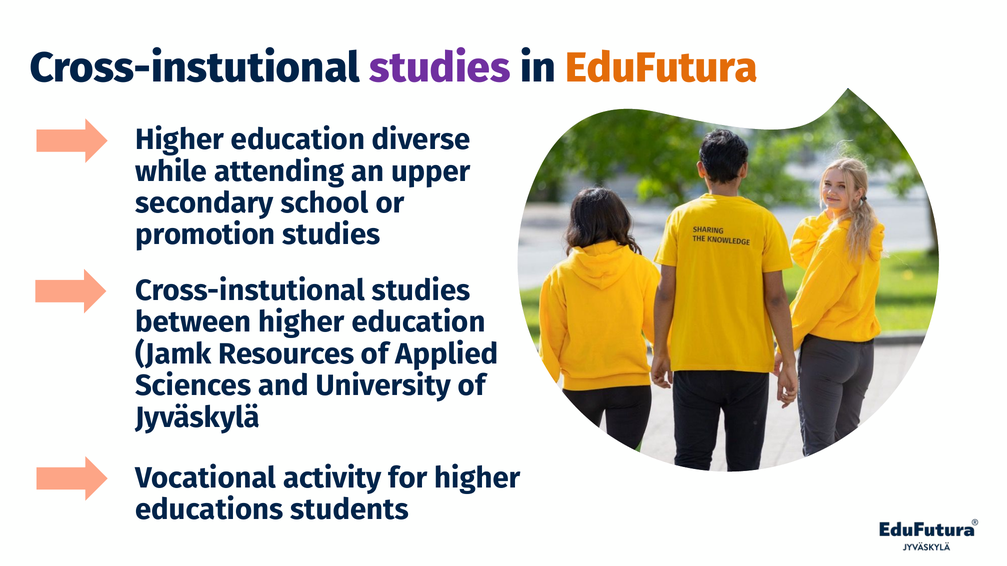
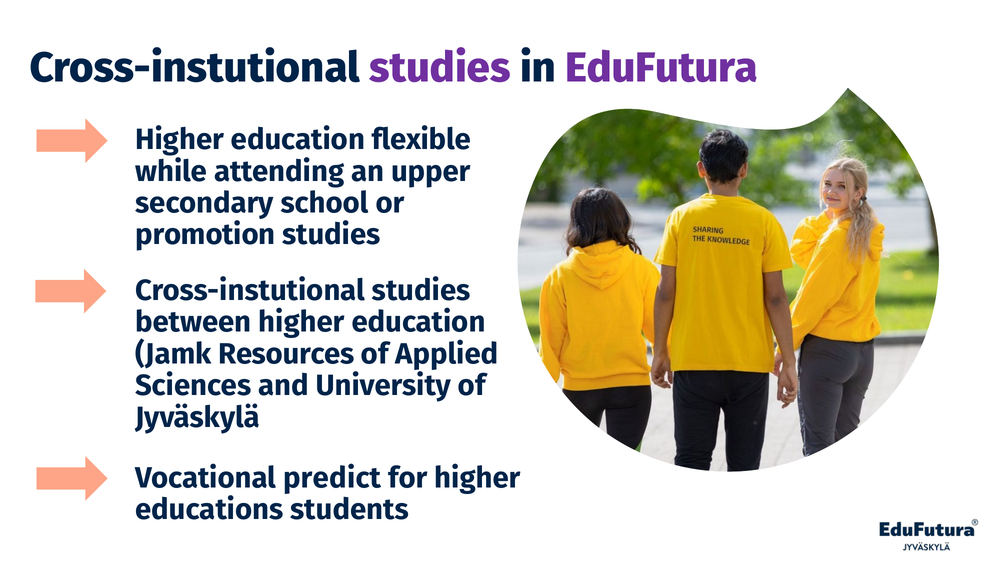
EduFutura colour: orange -> purple (662, 68)
diverse: diverse -> flexible (421, 140)
activity: activity -> predict (332, 478)
